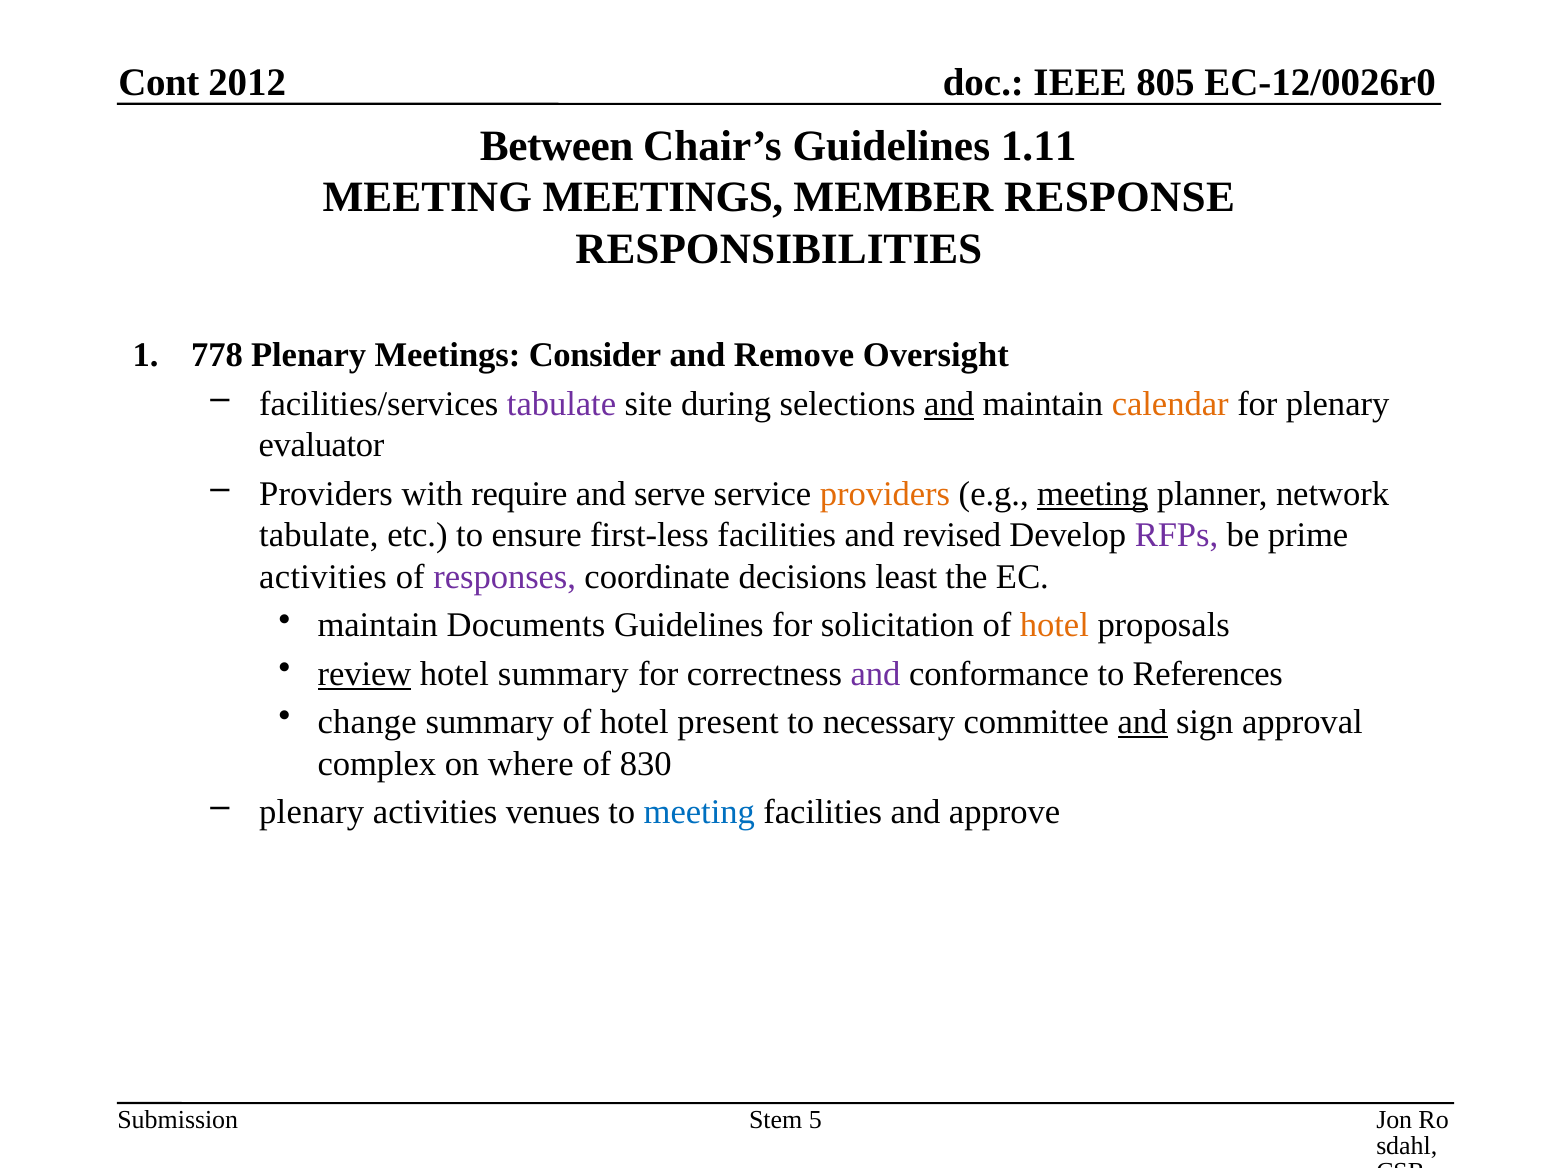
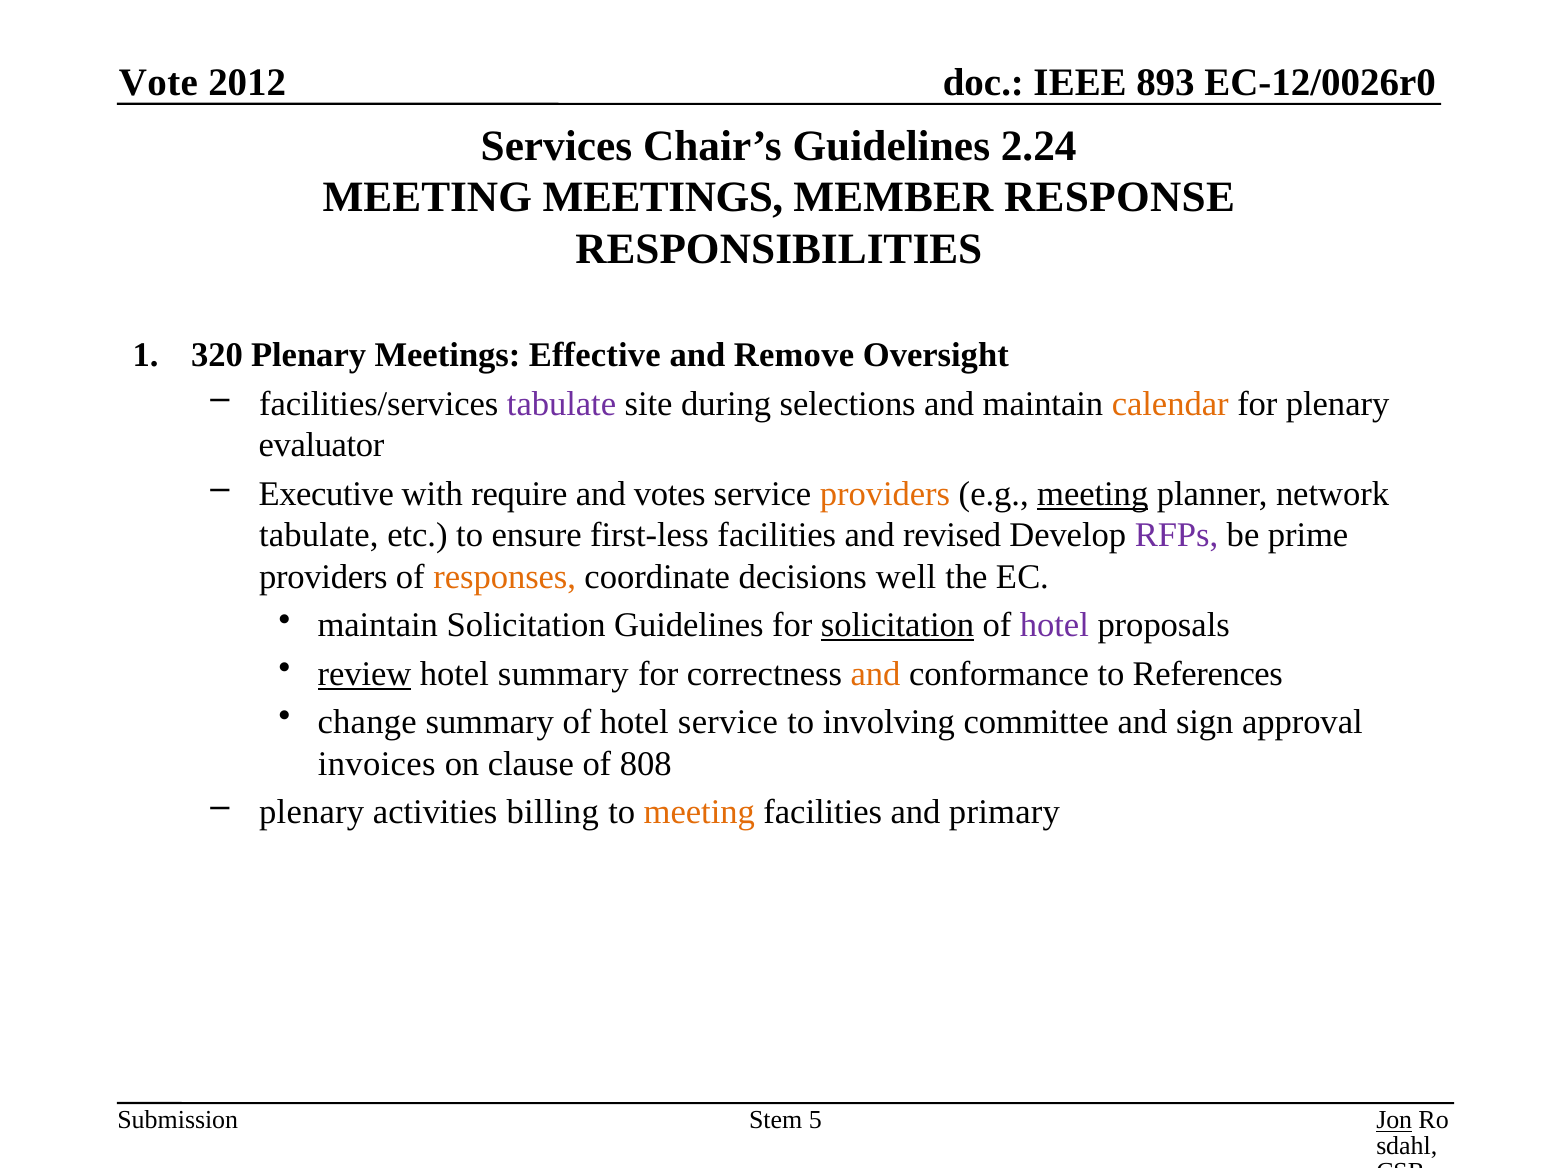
Cont: Cont -> Vote (158, 83)
805: 805 -> 893 (1165, 83)
Between: Between -> Services (556, 146)
1.11: 1.11 -> 2.24 (1039, 146)
778: 778 -> 320 (217, 356)
Consider: Consider -> Effective (595, 356)
and underline: present -> none (949, 404)
Providers: Providers -> Executive (326, 494)
serve: serve -> votes (670, 494)
activities: activities -> providers (323, 577)
responses colour: purple -> orange (505, 577)
least: least -> well (906, 577)
maintain Documents: Documents -> Solicitation (526, 626)
solicitation underline: none -> present (898, 626)
hotel colour: orange -> purple (1054, 626)
and colour: purple -> orange (876, 674)
hotel present: present -> service (728, 722)
necessary: necessary -> involving (889, 722)
and underline: present -> none (1143, 722)
complex: complex -> invoices (377, 764)
where: where -> clause (531, 764)
830: 830 -> 808 (646, 764)
venues: venues -> billing (553, 812)
meeting colour: blue -> orange (699, 812)
approve: approve -> primary (1004, 812)
Jon underline: none -> present (1394, 1121)
